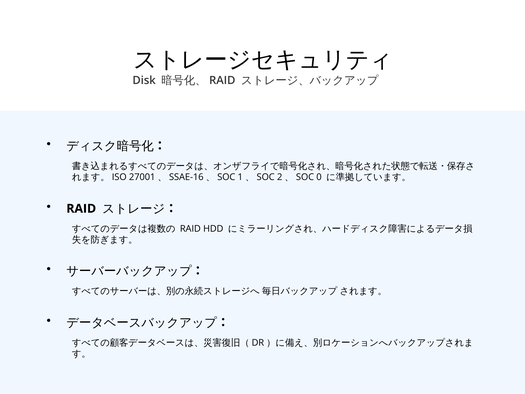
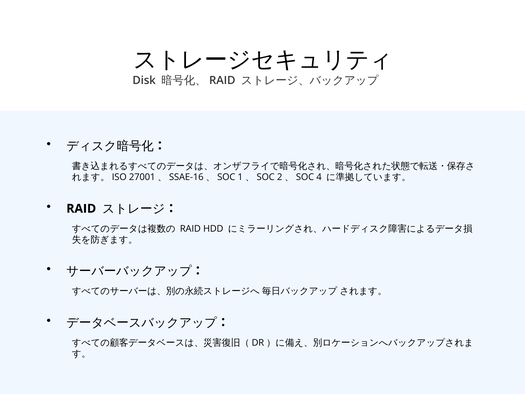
0: 0 -> 4 (319, 177)
